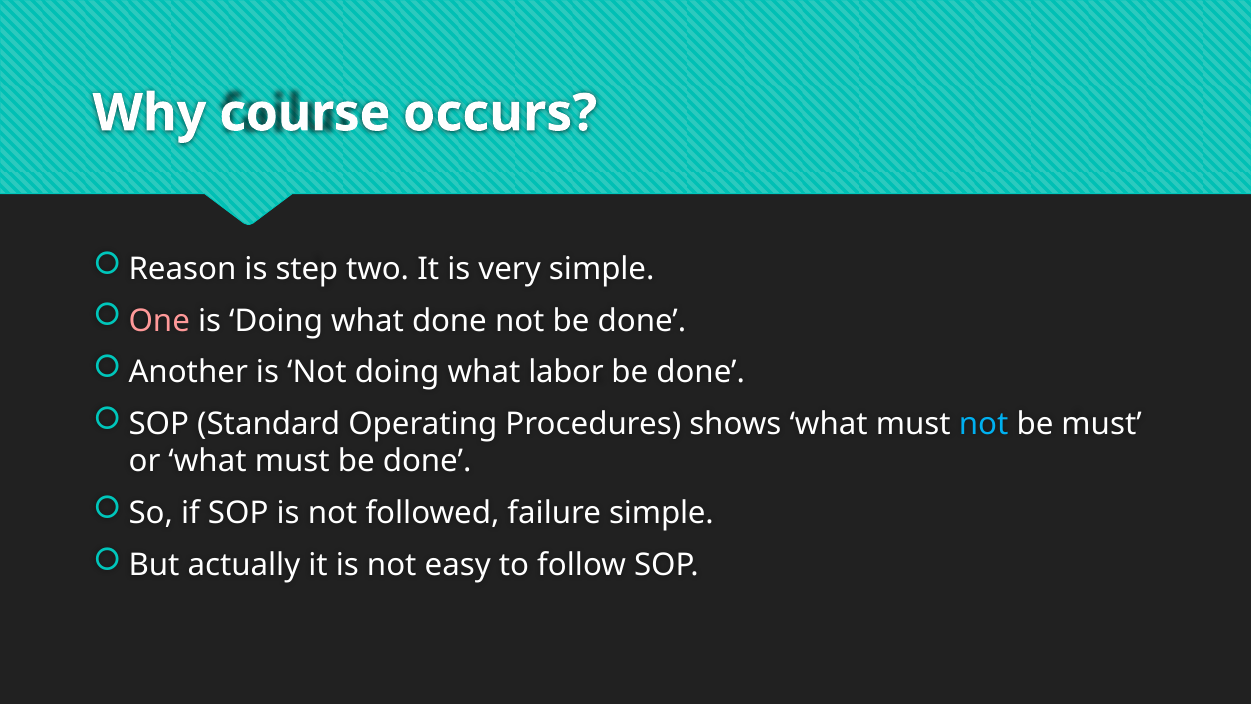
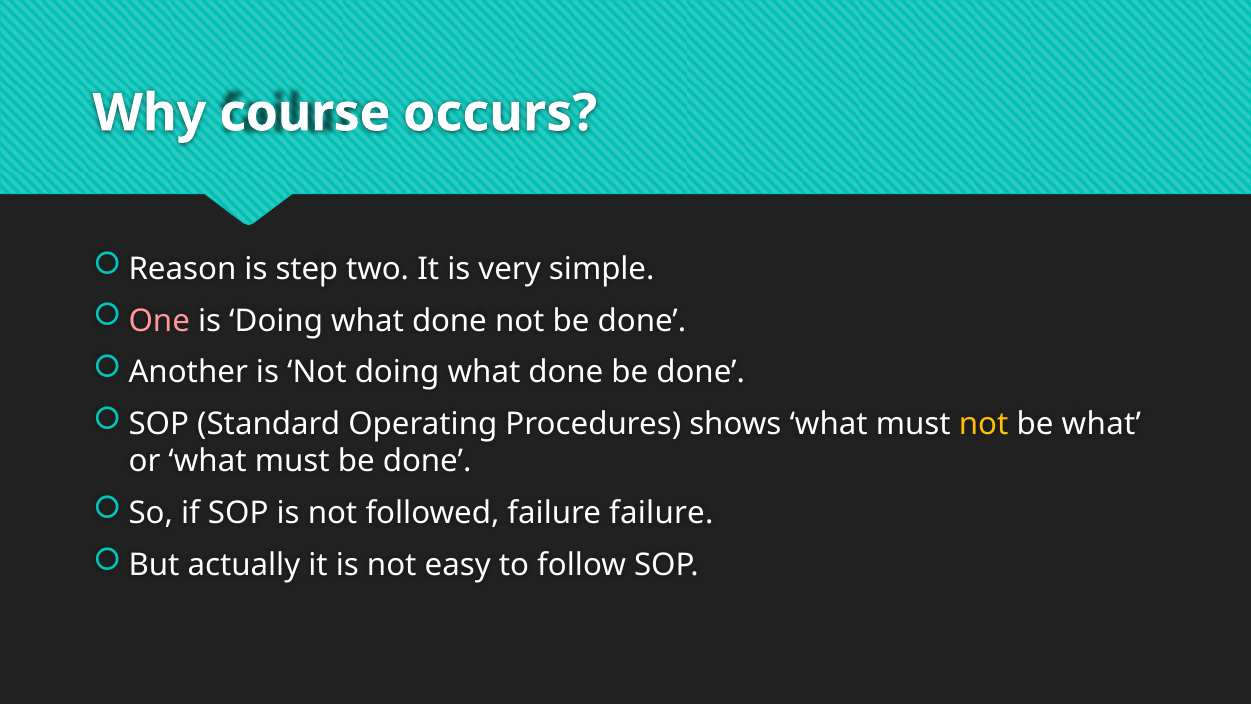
Not doing what labor: labor -> done (566, 372)
not colour: light blue -> yellow (984, 424)
be must: must -> what (1101, 424)
failure simple: simple -> failure (661, 513)
